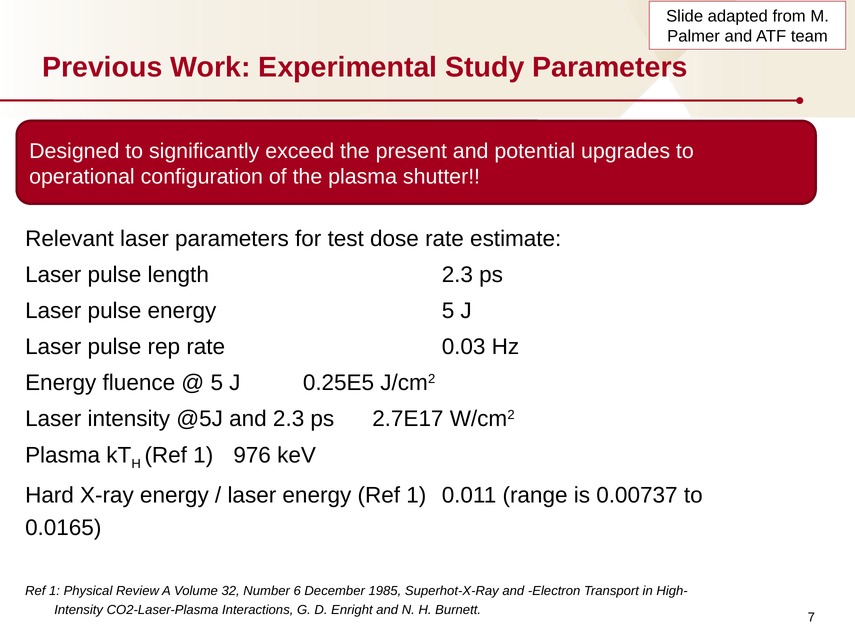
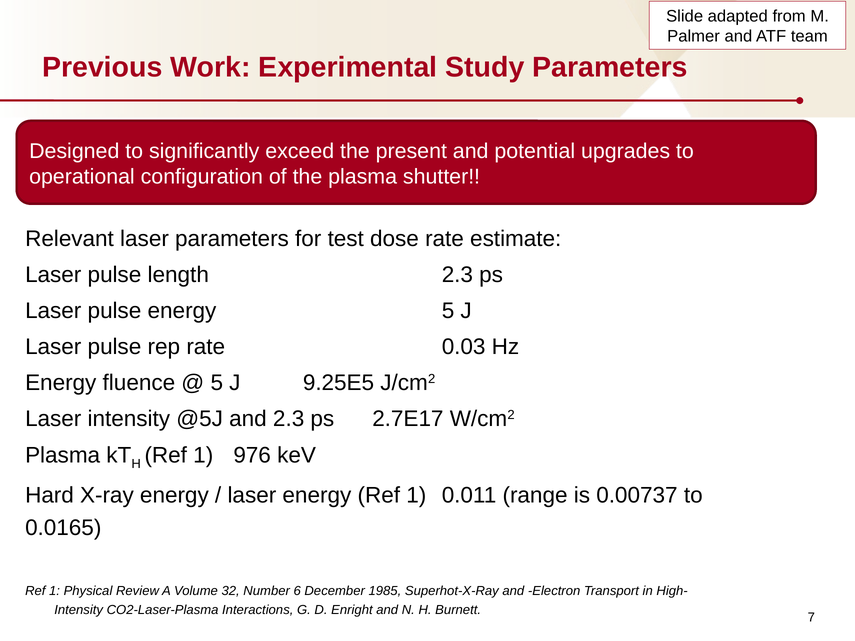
0.25E5: 0.25E5 -> 9.25E5 (338, 383)
